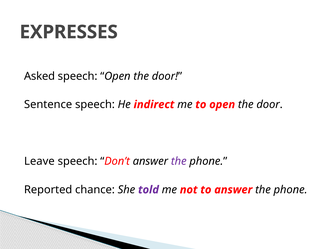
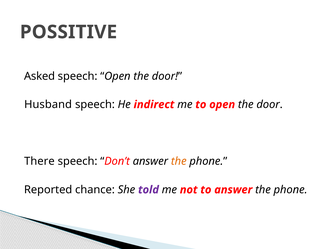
EXPRESSES: EXPRESSES -> POSSITIVE (69, 32)
Sentence: Sentence -> Husband (48, 105)
Leave: Leave -> There (39, 161)
the colour: purple -> orange (179, 161)
